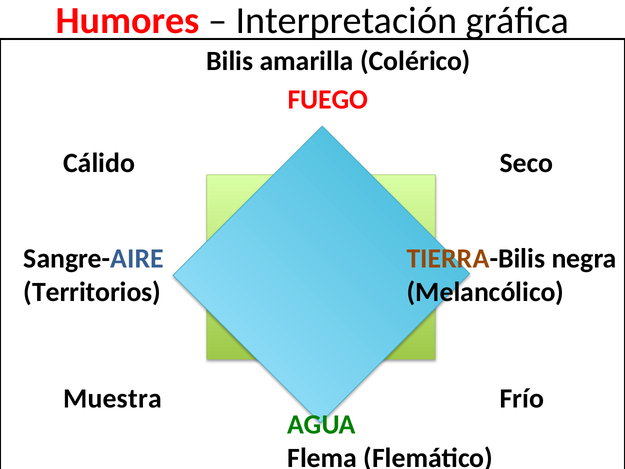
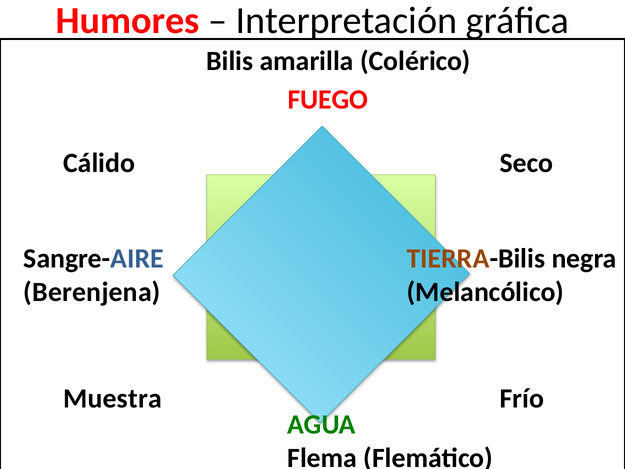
Territorios: Territorios -> Berenjena (92, 292)
